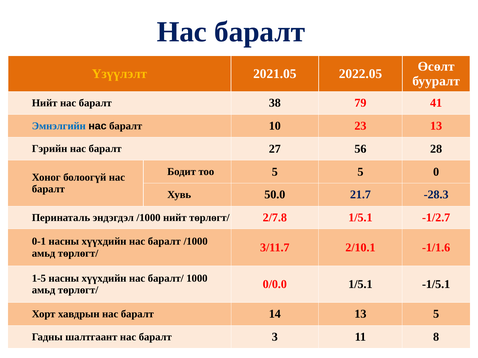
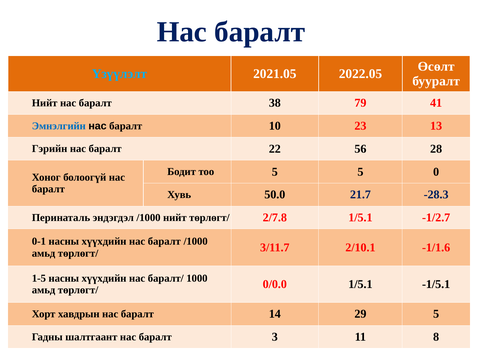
Үзүүлэлт colour: yellow -> light blue (119, 74)
27: 27 -> 22 (275, 149)
14 13: 13 -> 29 (360, 314)
